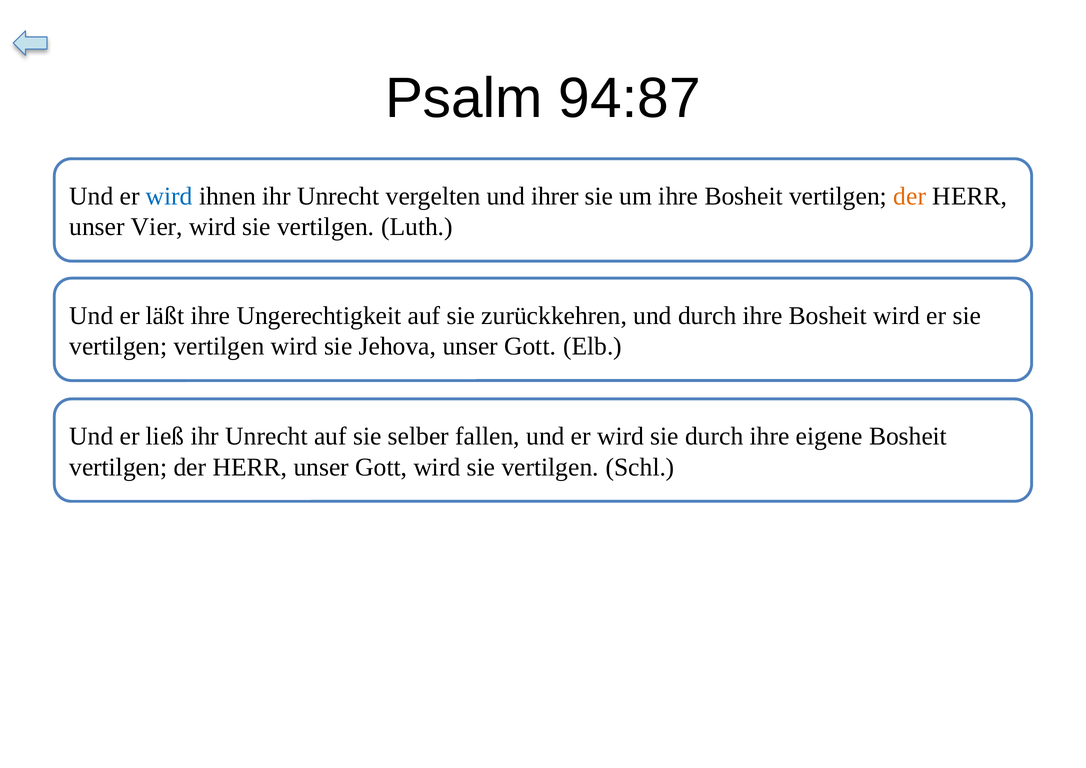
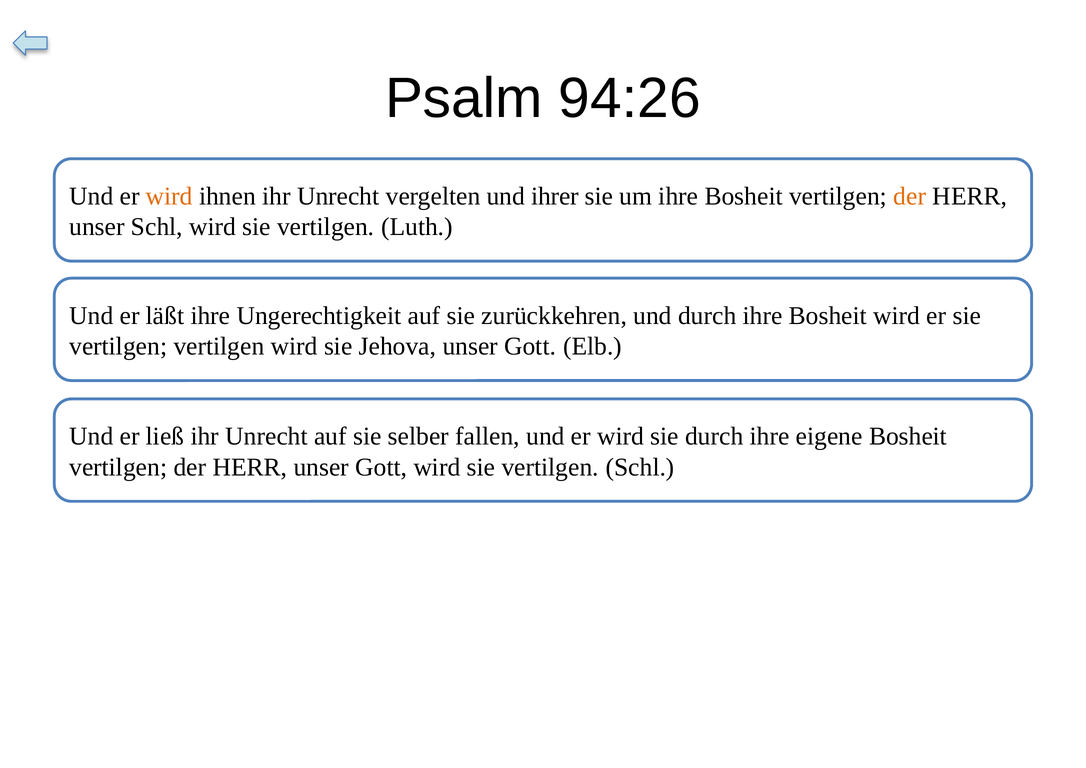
94:87: 94:87 -> 94:26 (630, 99)
wird colour: blue -> orange (169, 196)
unser Vier: Vier -> Schl (157, 227)
